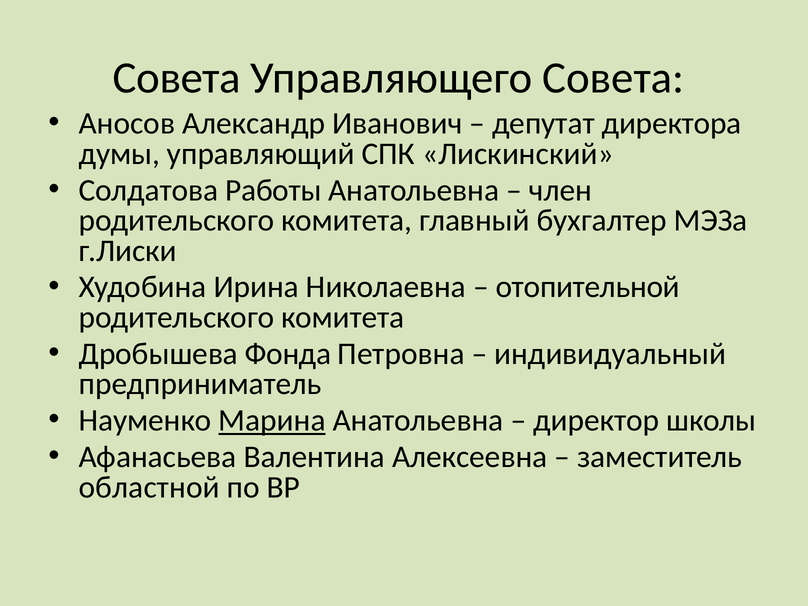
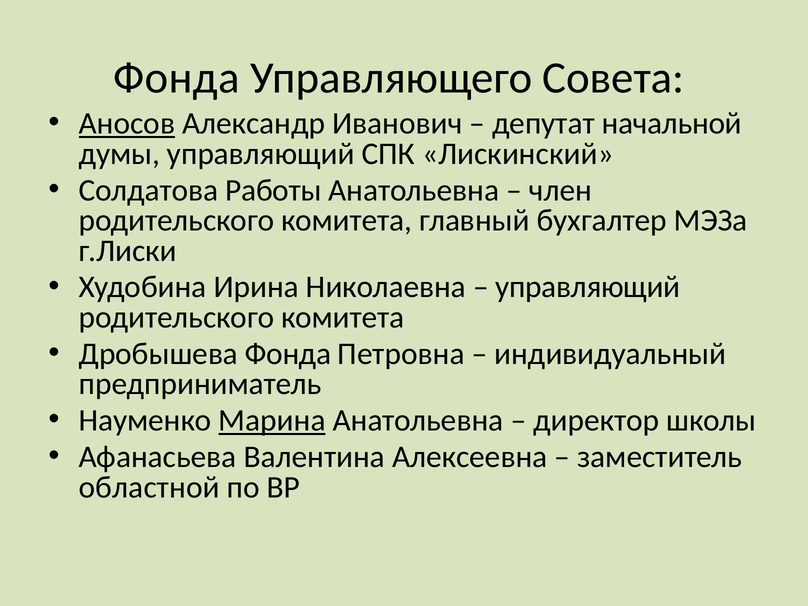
Совета: Совета -> Фонда (177, 78)
Аносов underline: none -> present (127, 124)
директора: директора -> начальной (672, 124)
отопительной: отопительной -> управляющий (588, 287)
